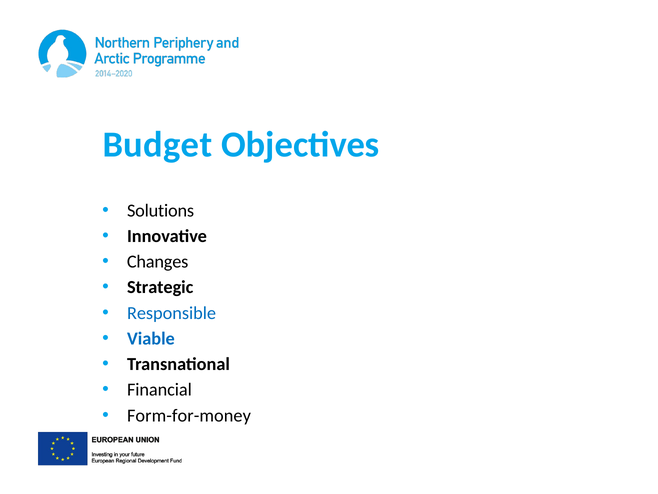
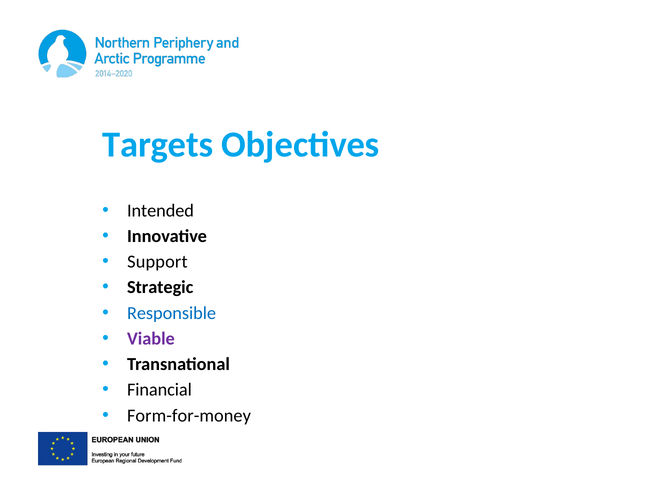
Budget: Budget -> Targets (158, 145)
Solutions: Solutions -> Intended (160, 210)
Changes: Changes -> Support (157, 262)
Viable colour: blue -> purple (151, 338)
